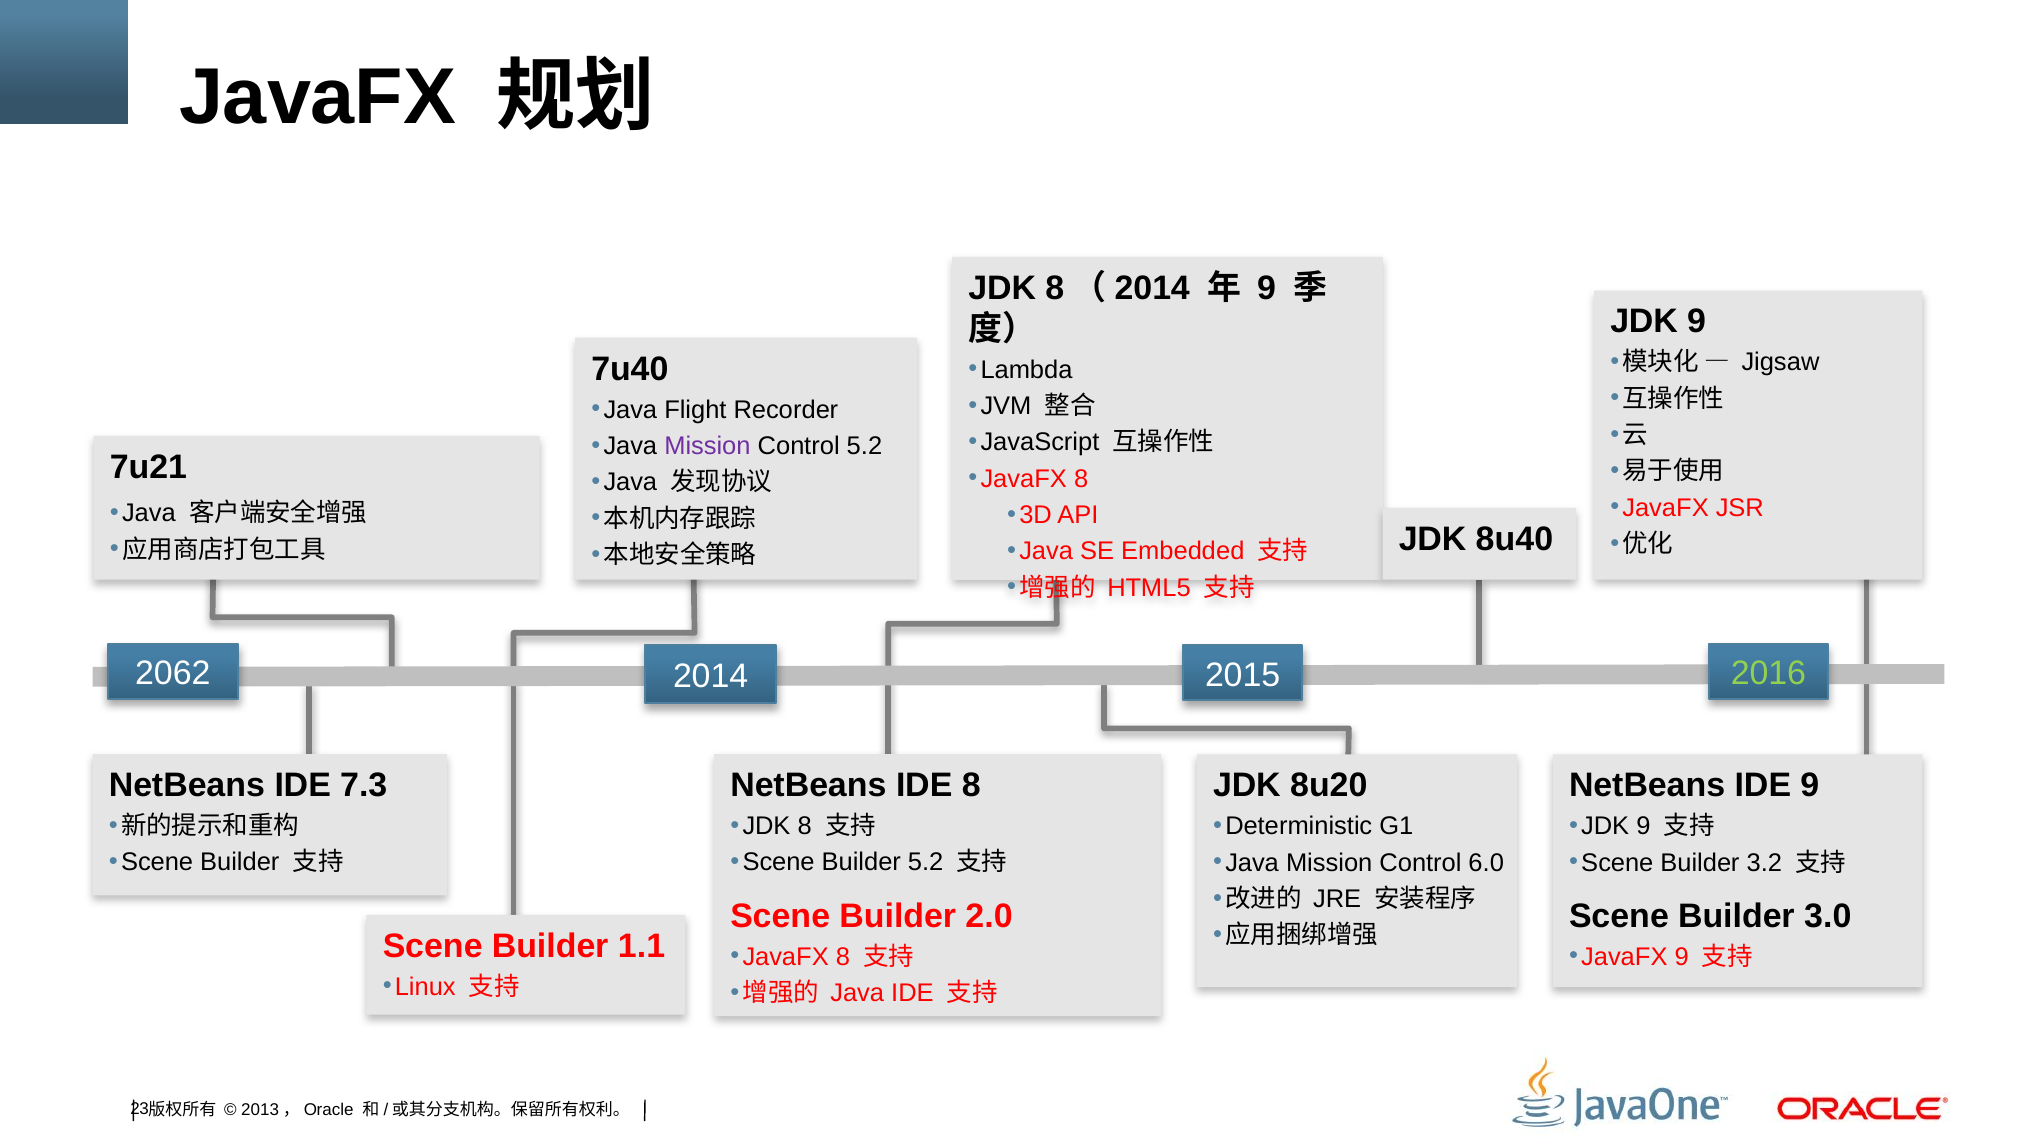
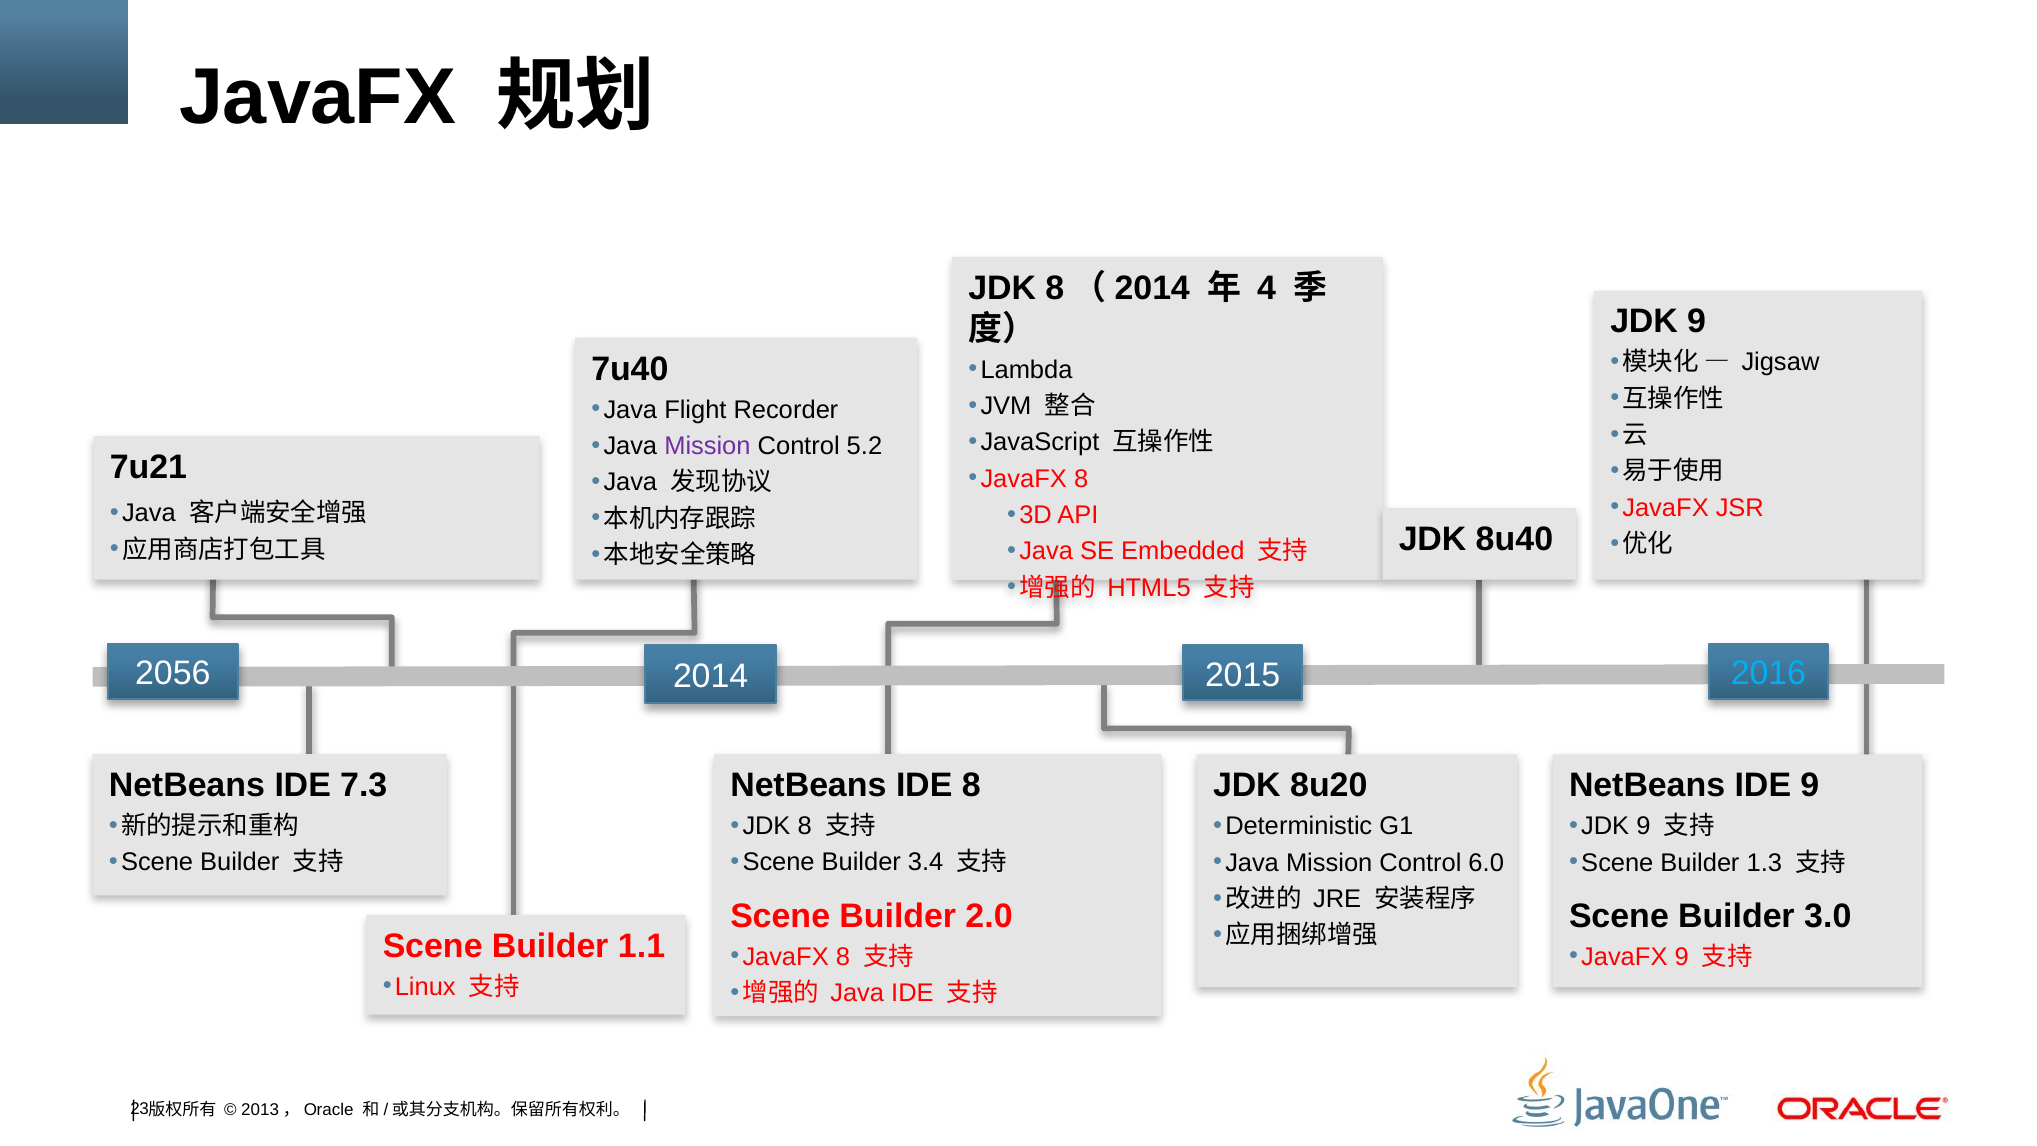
9: 9 -> 4 (1267, 288)
2062: 2062 -> 2056 (173, 674)
2016 colour: light green -> light blue (1768, 674)
Builder 5.2: 5.2 -> 3.4 (926, 862)
3.2: 3.2 -> 1.3 (1764, 863)
